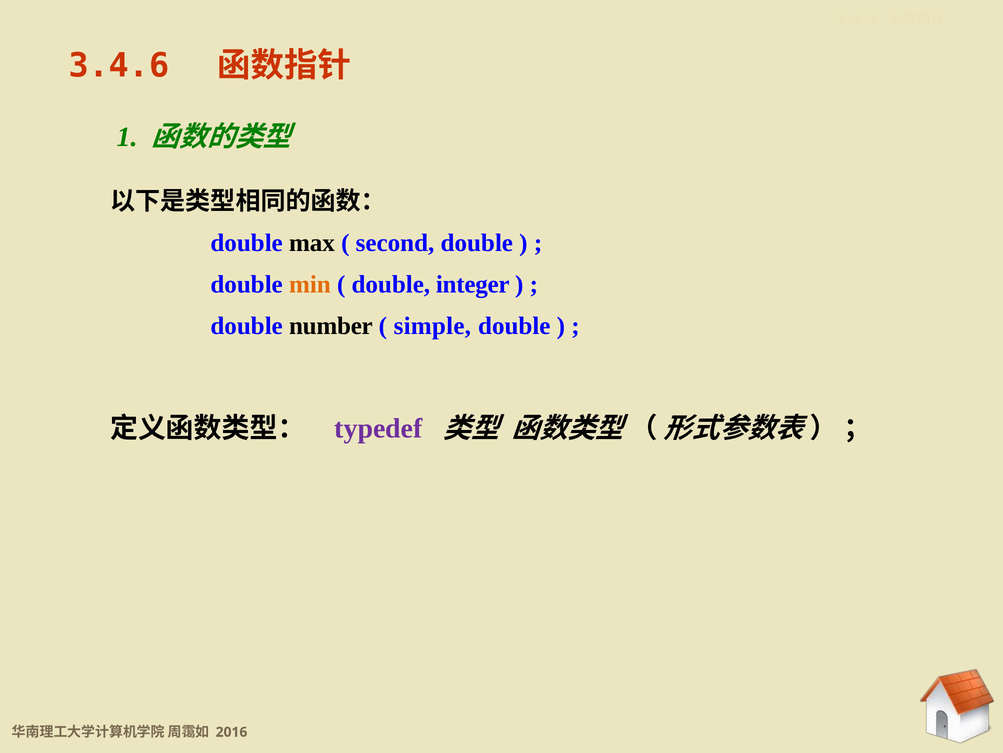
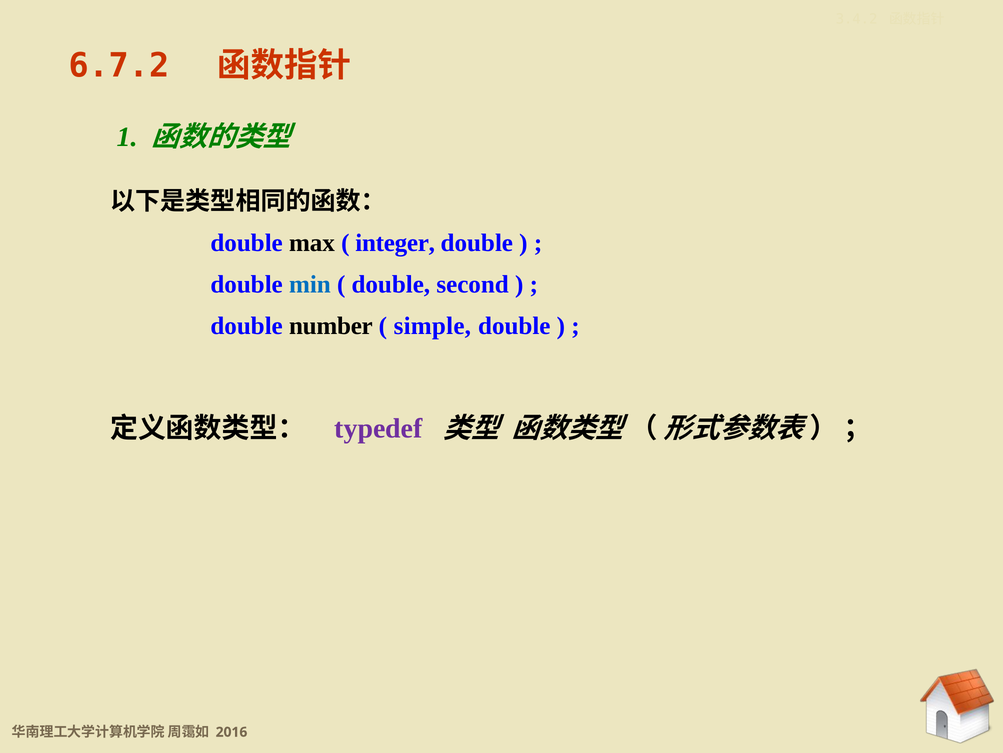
3.4.6: 3.4.6 -> 6.7.2 (119, 66)
second: second -> integer (395, 243)
min colour: orange -> blue (310, 284)
integer: integer -> second (473, 284)
